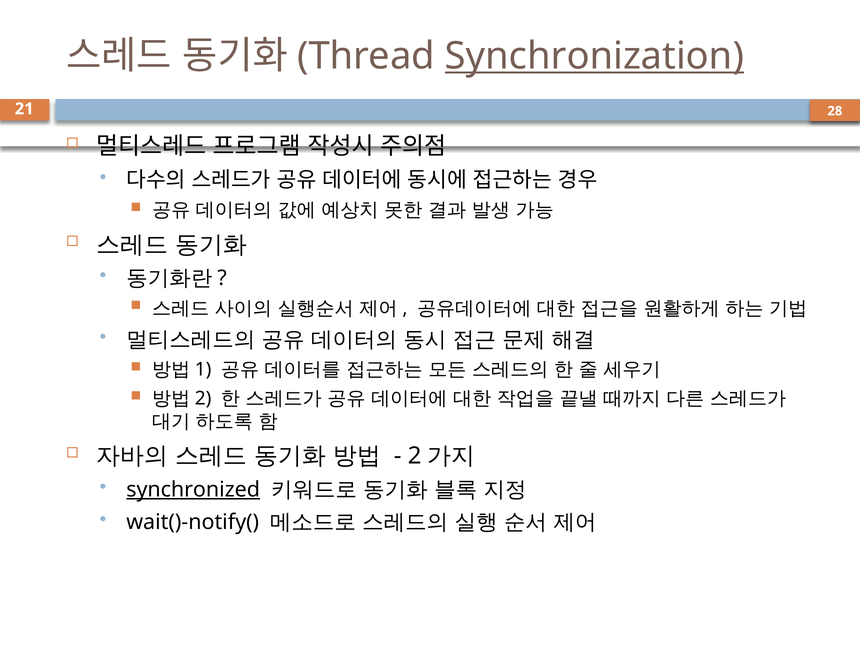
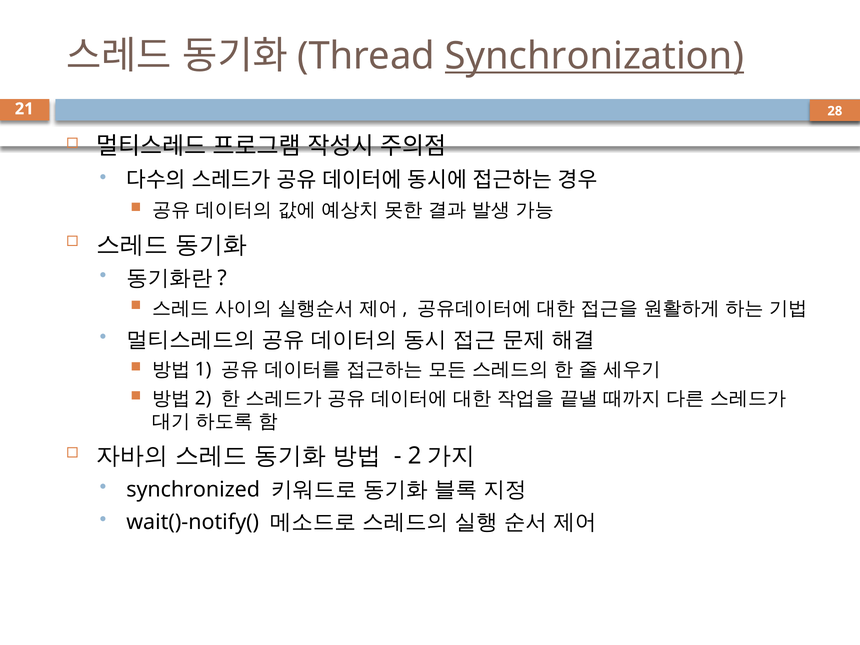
synchronized underline: present -> none (193, 490)
